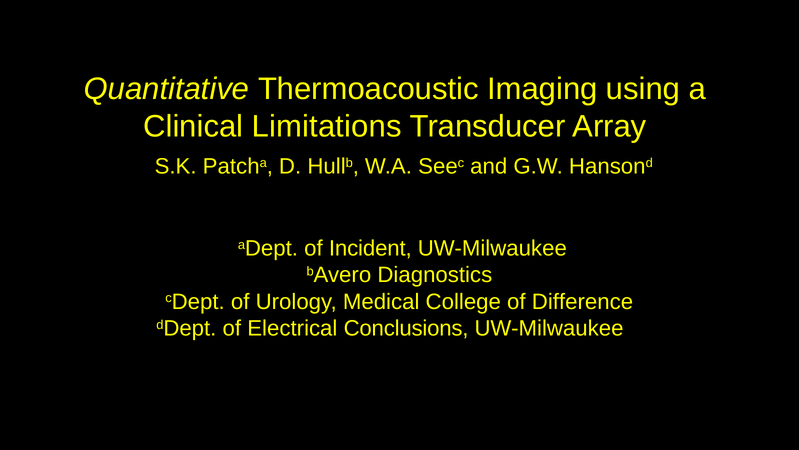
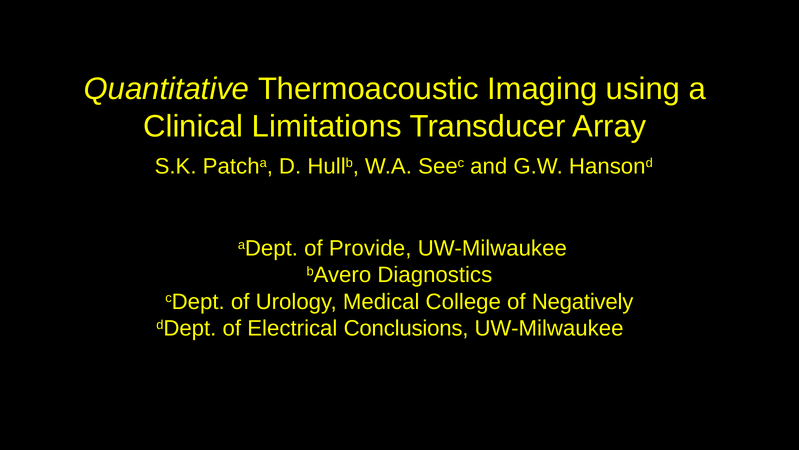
Incident: Incident -> Provide (370, 248)
Difference: Difference -> Negatively (583, 301)
